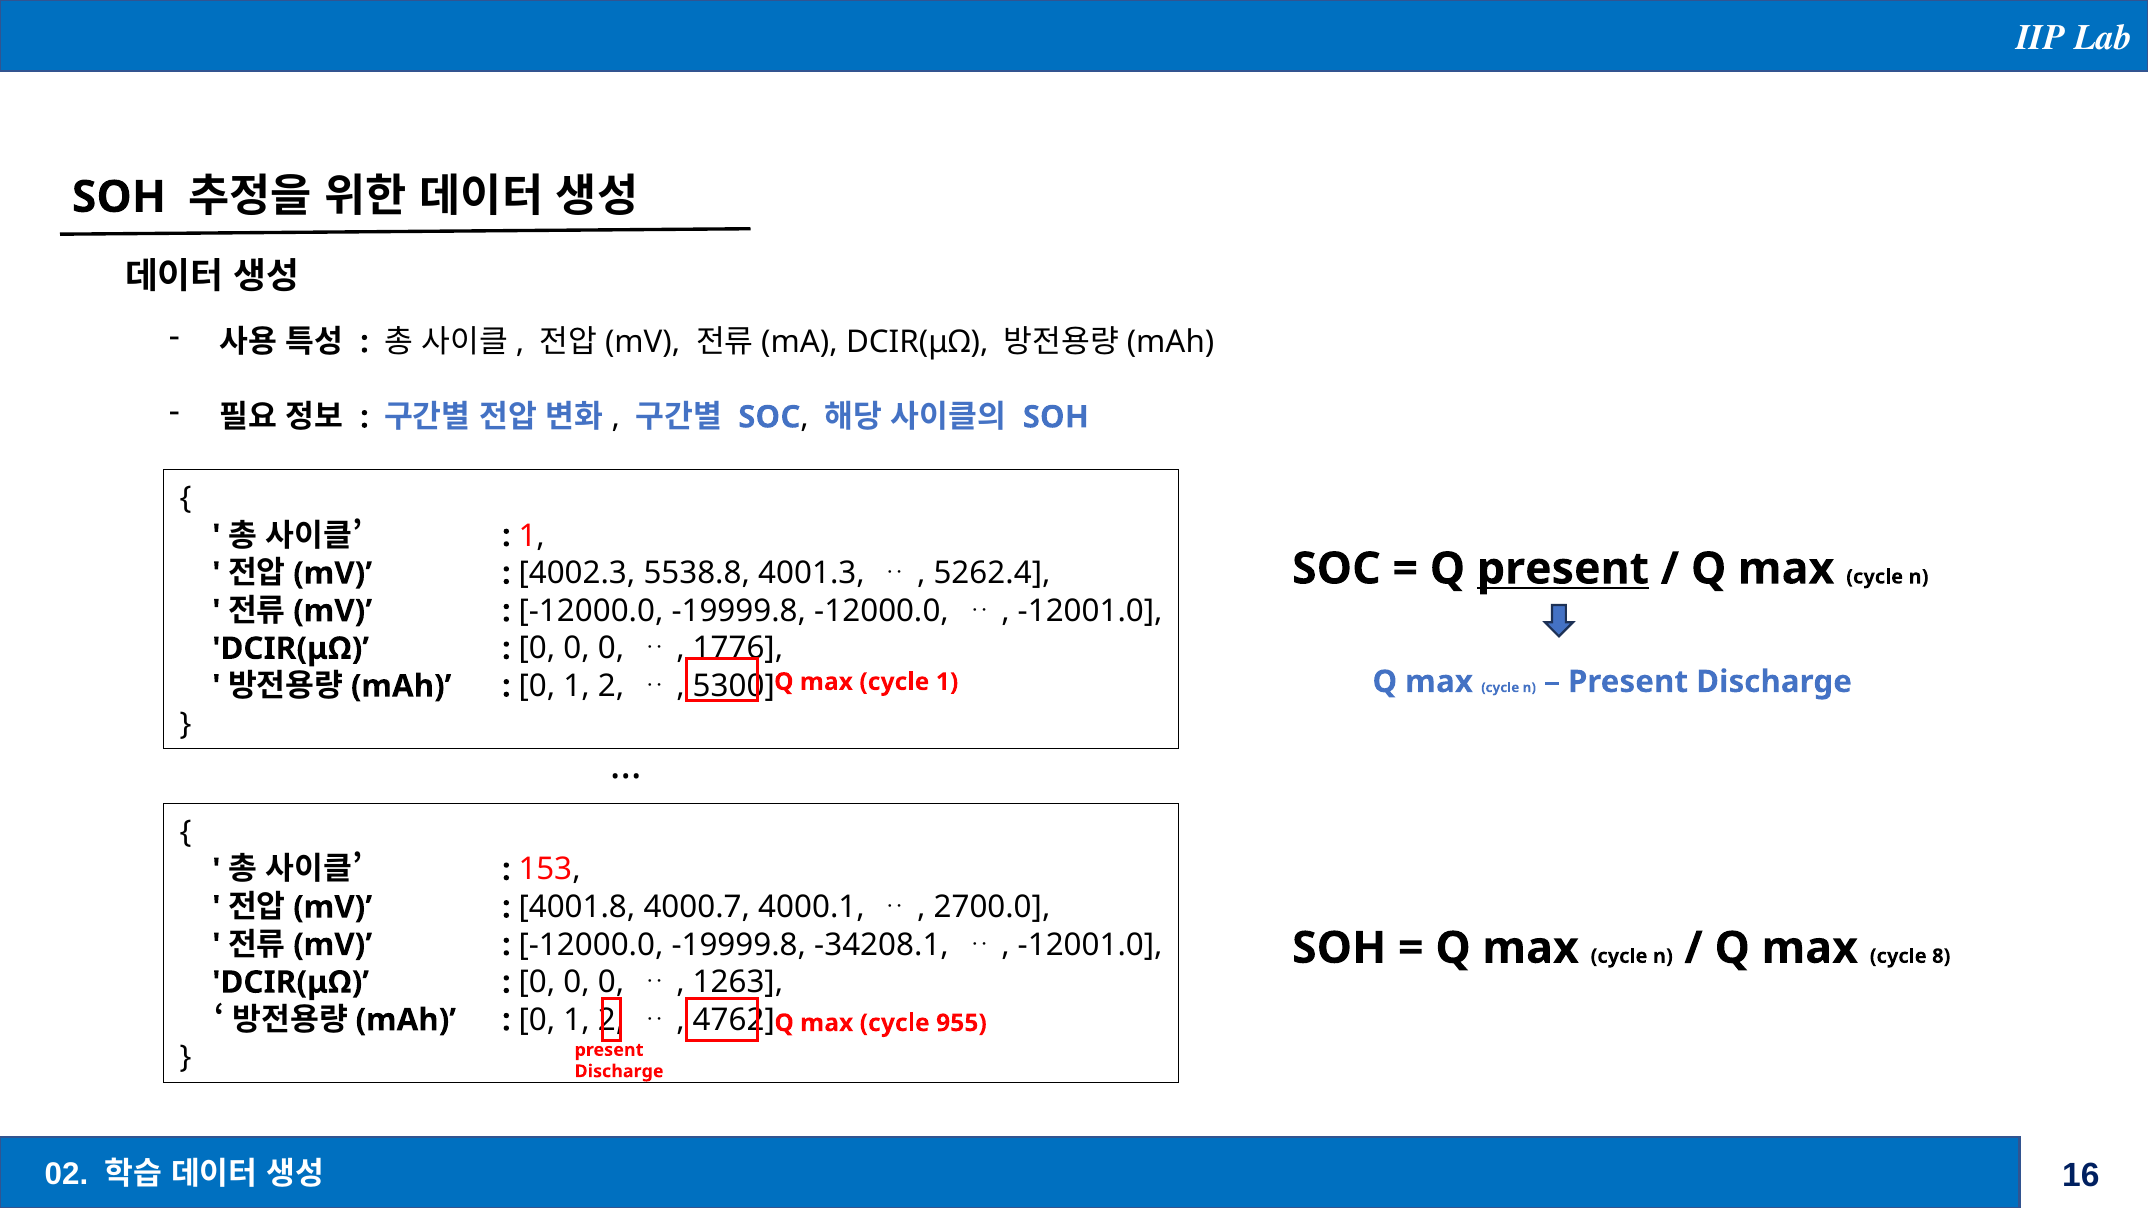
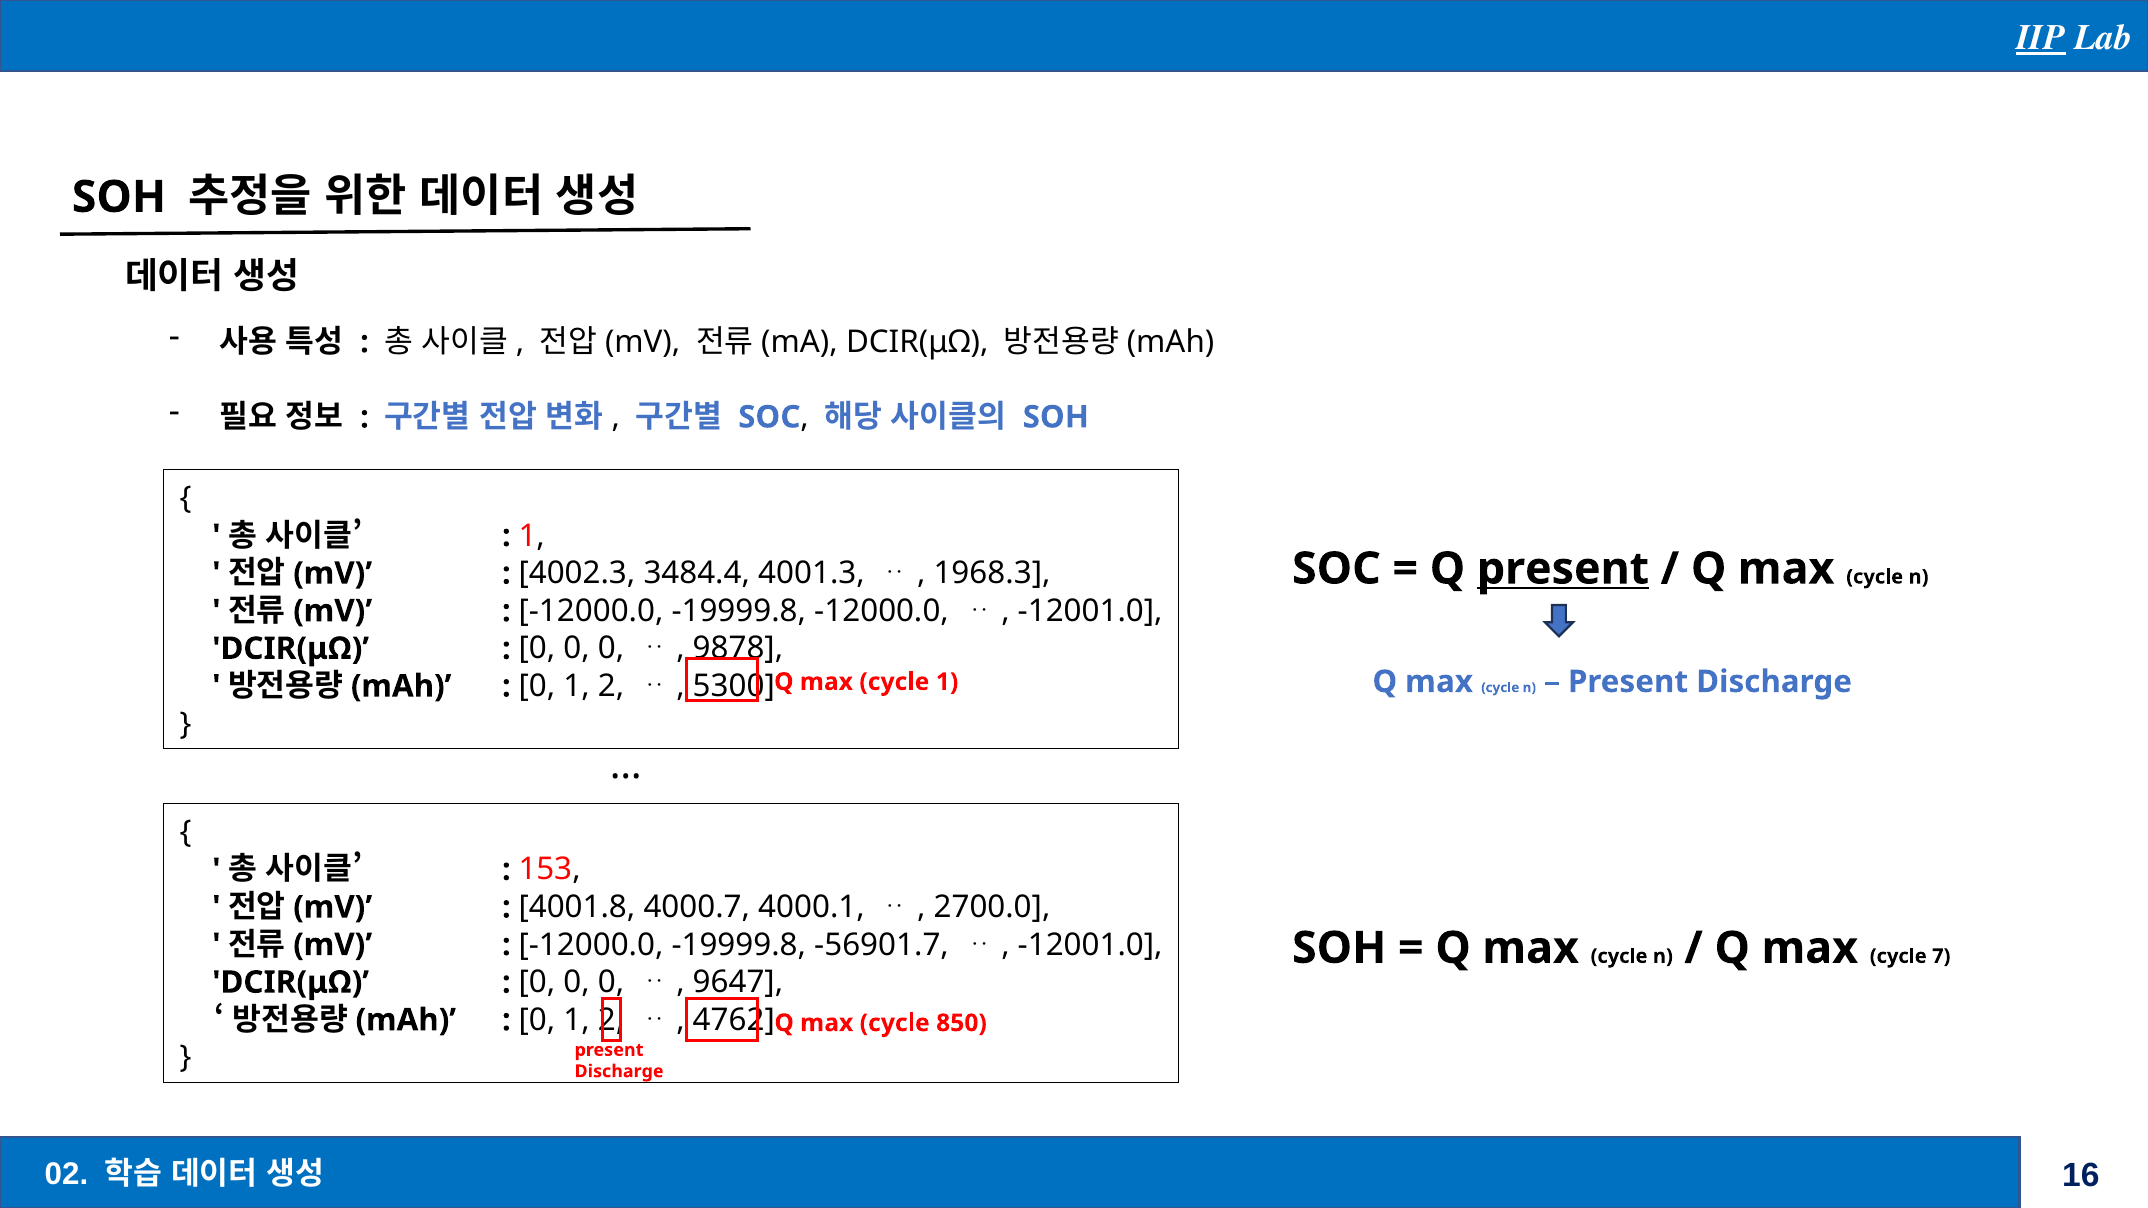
IIP underline: none -> present (2041, 38)
5538.8: 5538.8 -> 3484.4 (697, 573)
5262.4: 5262.4 -> 1968.3 (992, 573)
1776: 1776 -> 9878 (738, 649)
-34208.1: -34208.1 -> -56901.7 (882, 945)
8: 8 -> 7 (1941, 956)
1263: 1263 -> 9647 (738, 983)
955: 955 -> 850 (961, 1023)
